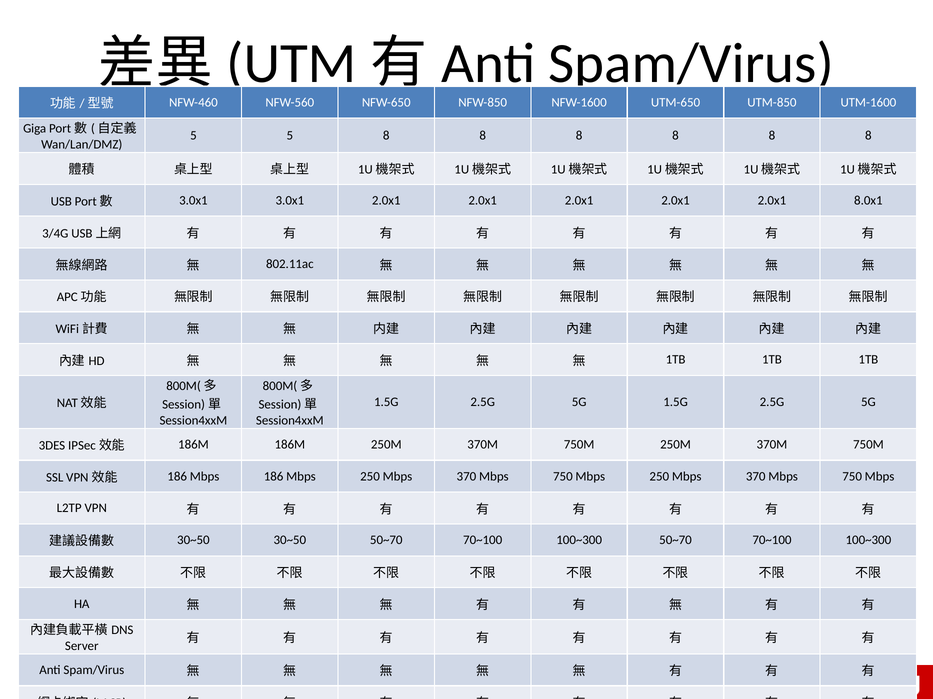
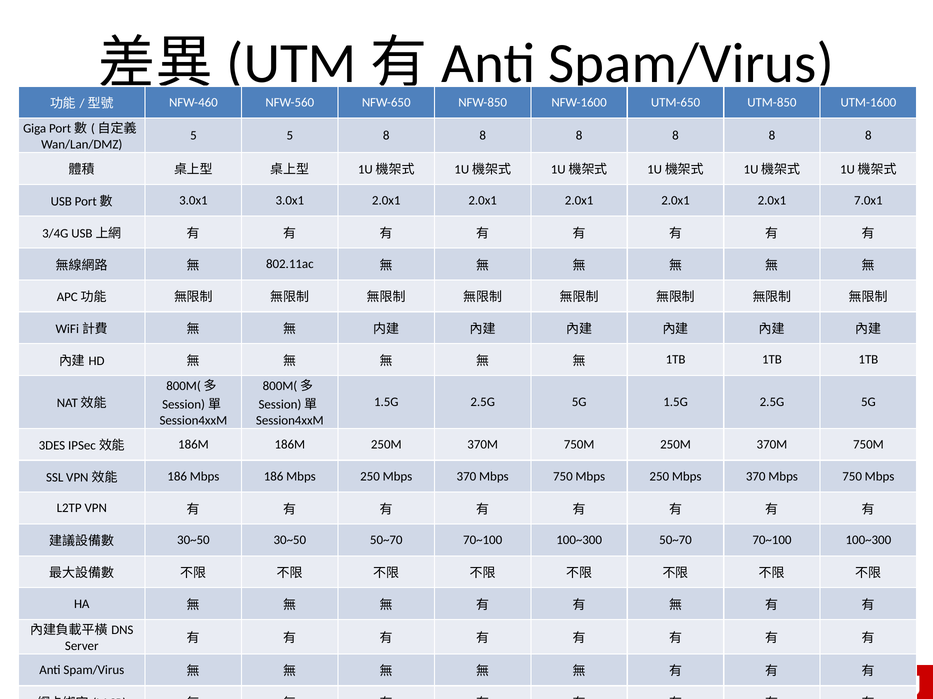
8.0x1: 8.0x1 -> 7.0x1 (868, 201)
